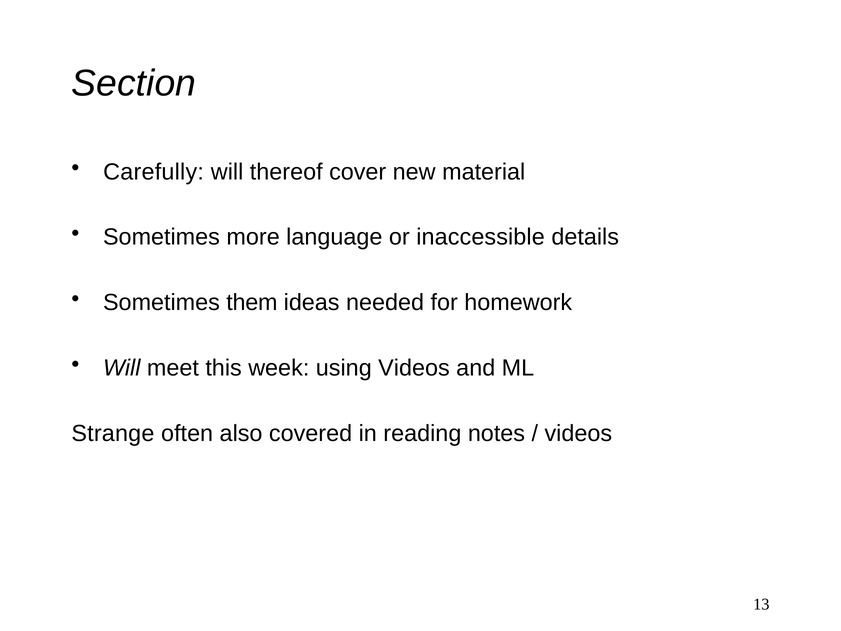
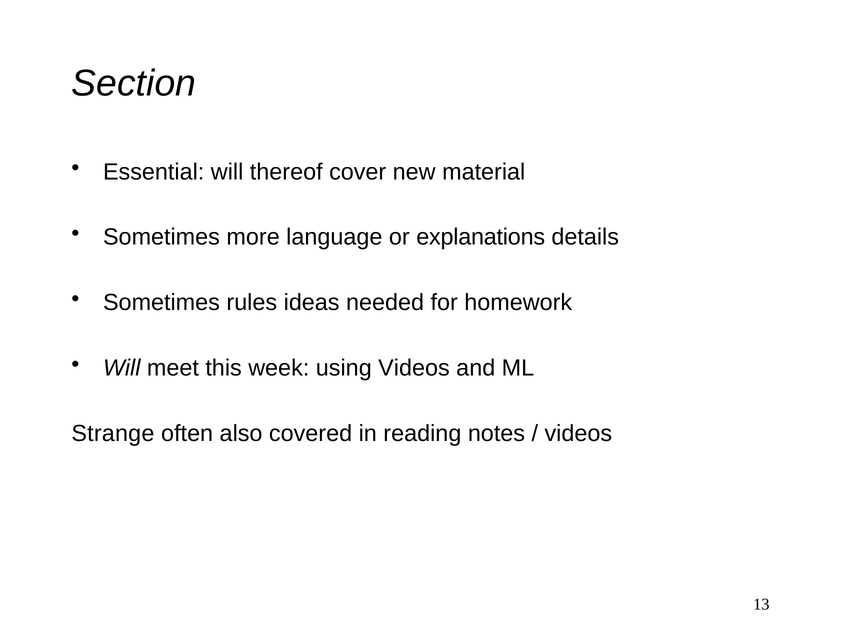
Carefully: Carefully -> Essential (154, 172)
inaccessible: inaccessible -> explanations (481, 237)
them: them -> rules (252, 303)
